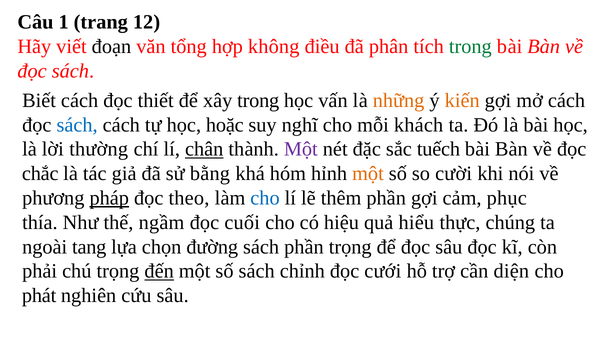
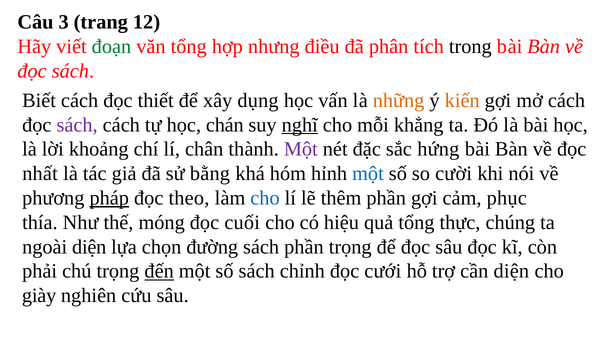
1: 1 -> 3 (64, 22)
đoạn colour: black -> green (111, 46)
không: không -> nhưng (274, 46)
trong colour: green -> black (470, 46)
xây trong: trong -> dụng (258, 100)
sách colour: blue -> purple (77, 125)
hoặc: hoặc -> chán (225, 125)
nghĩ underline: none -> present (300, 125)
khách: khách -> khẳng (419, 125)
thường: thường -> khoảng (99, 149)
chân underline: present -> none (204, 149)
tuếch: tuếch -> hứng (438, 149)
chắc: chắc -> nhất (40, 173)
một colour: orange -> blue (368, 173)
ngầm: ngầm -> móng (162, 222)
quả hiểu: hiểu -> tổng (416, 222)
ngoài tang: tang -> diện (89, 247)
phát: phát -> giày (39, 295)
